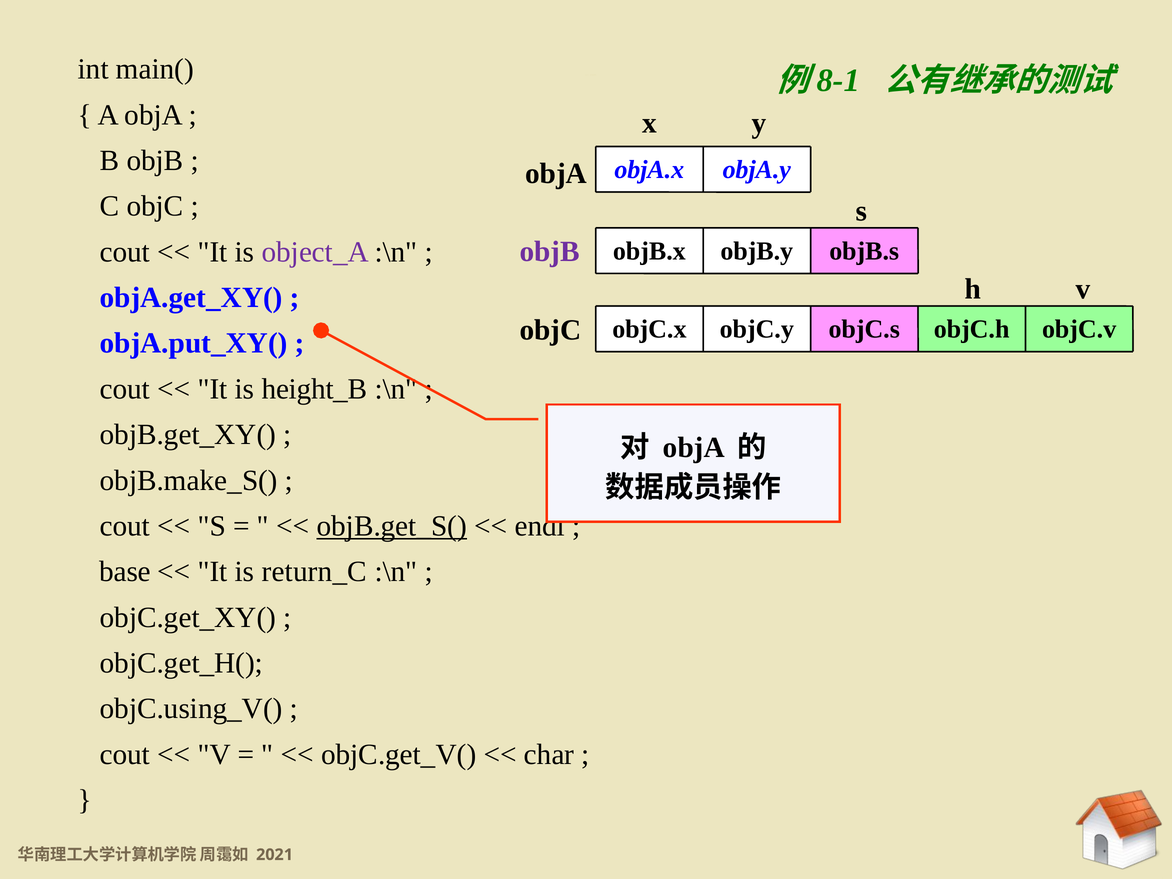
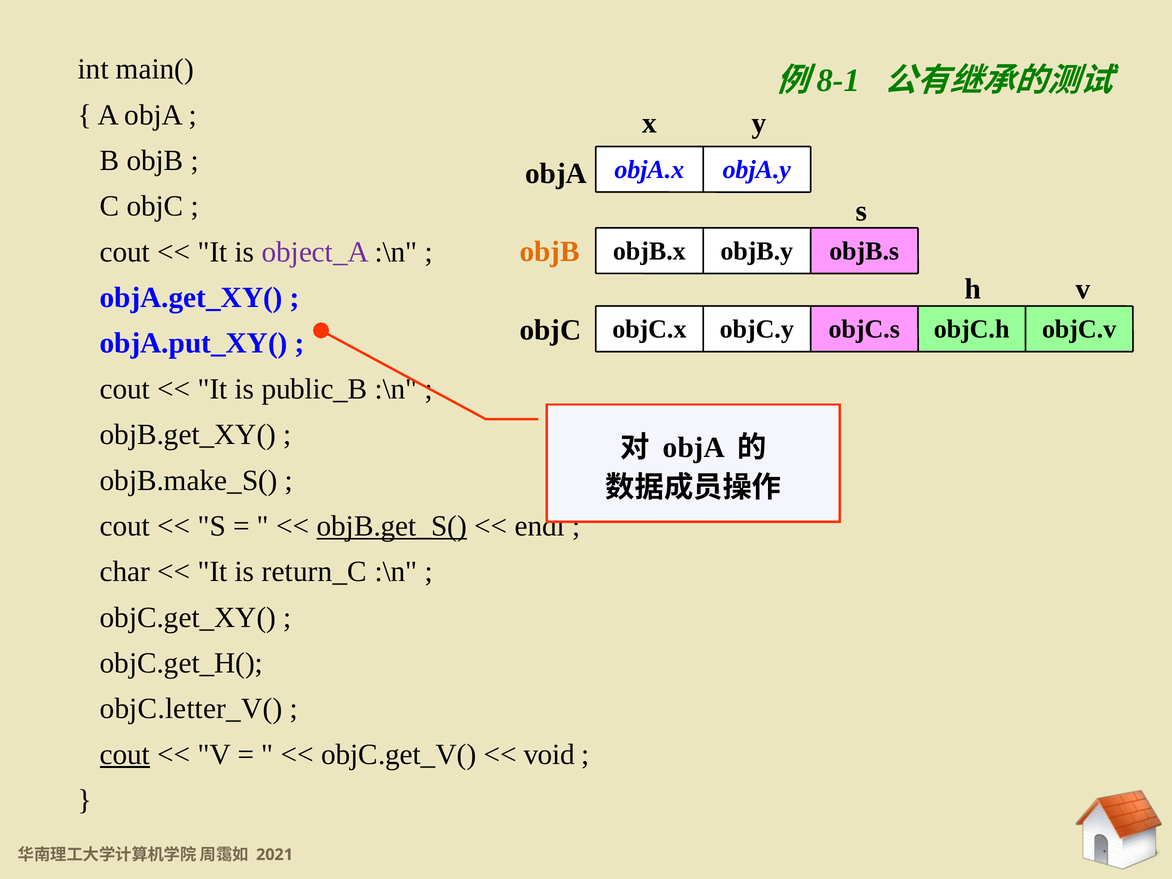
objB colour: purple -> orange (550, 252)
height_B: height_B -> public_B (315, 389)
base: base -> char (125, 572)
objC.using_V(: objC.using_V( -> objC.letter_V( (191, 709)
cout underline: none -> present (125, 754)
char: char -> void (549, 754)
